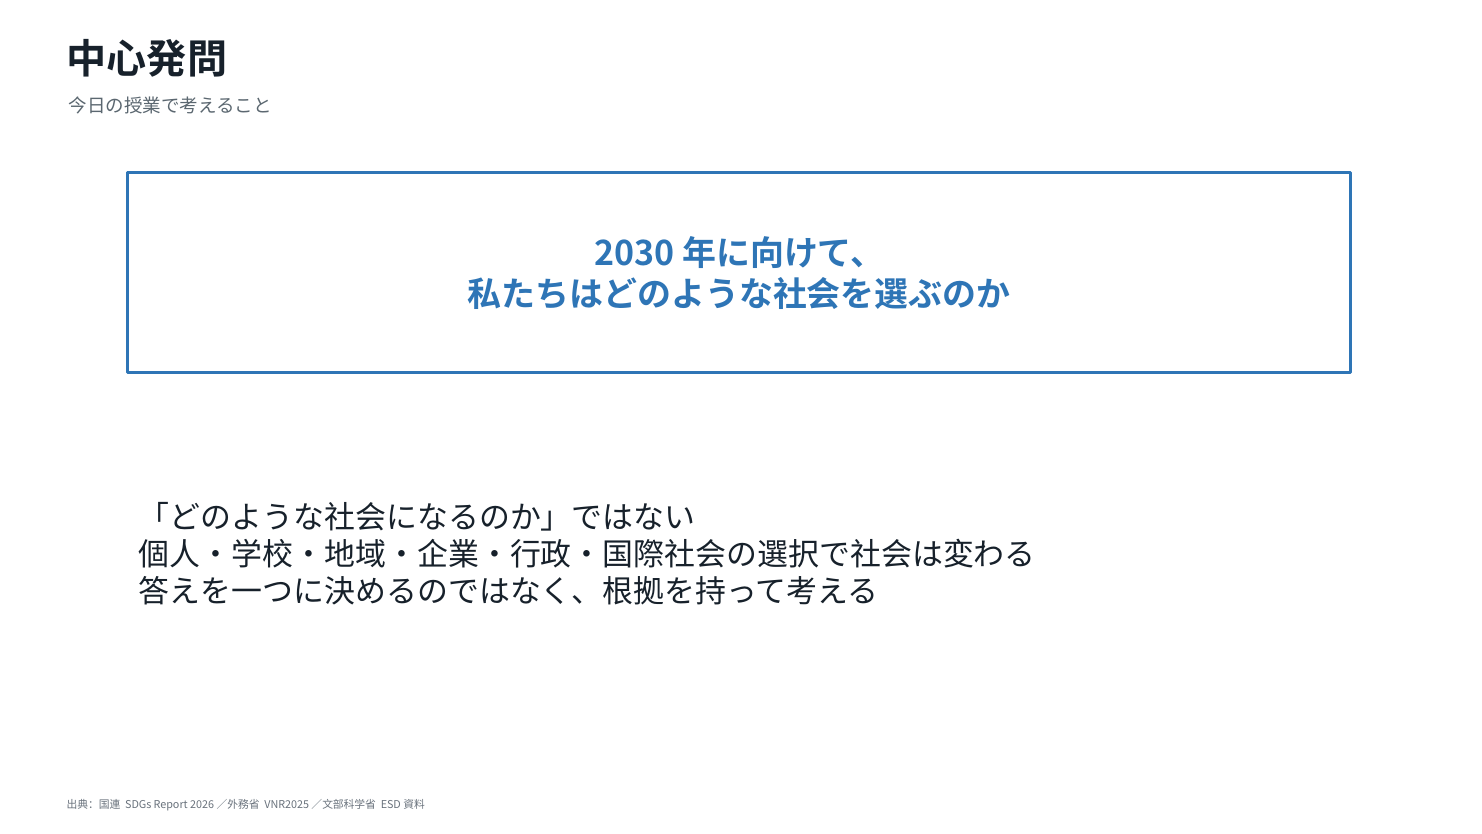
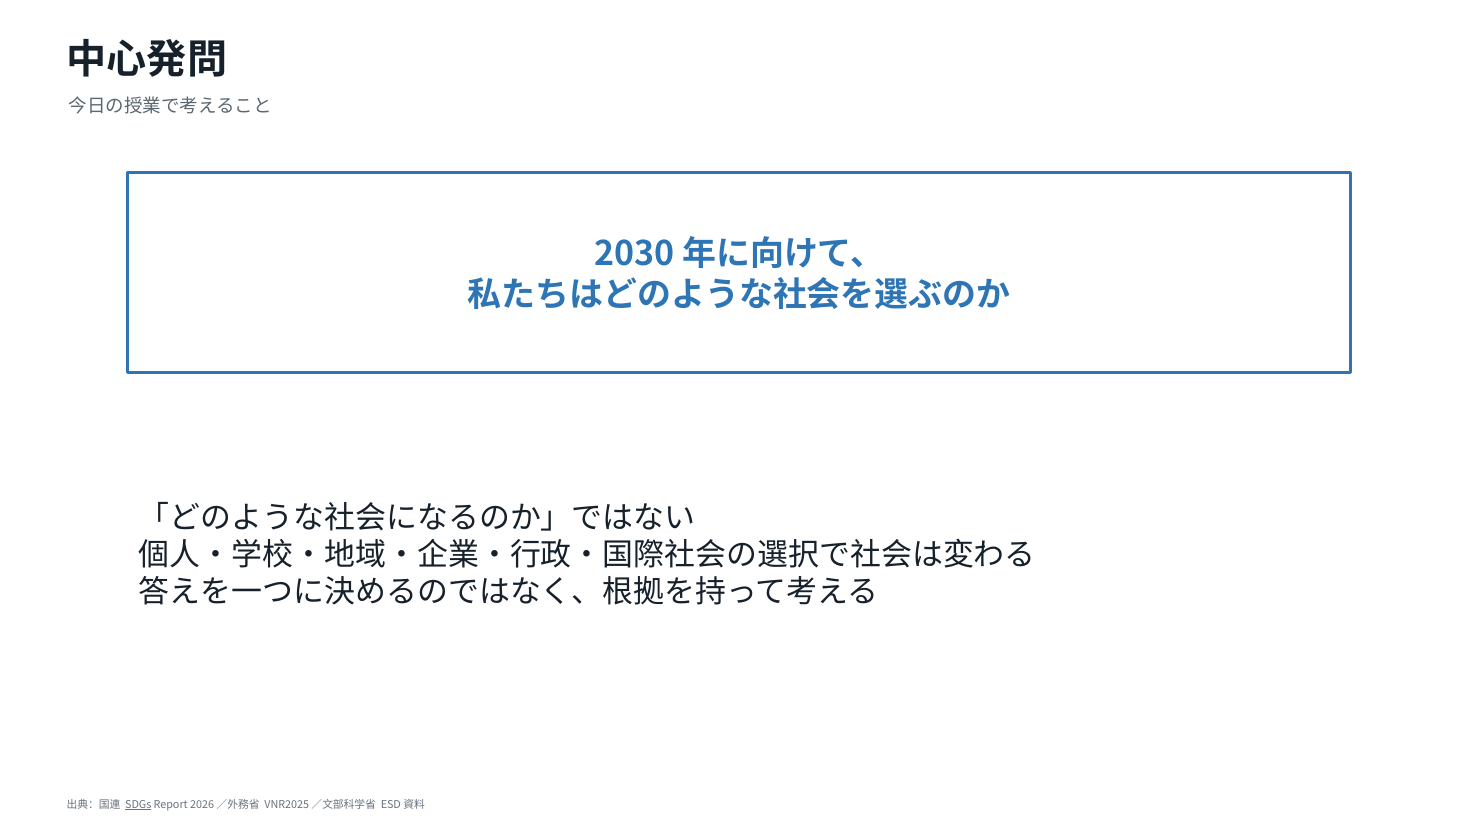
SDGs underline: none -> present (138, 804)
